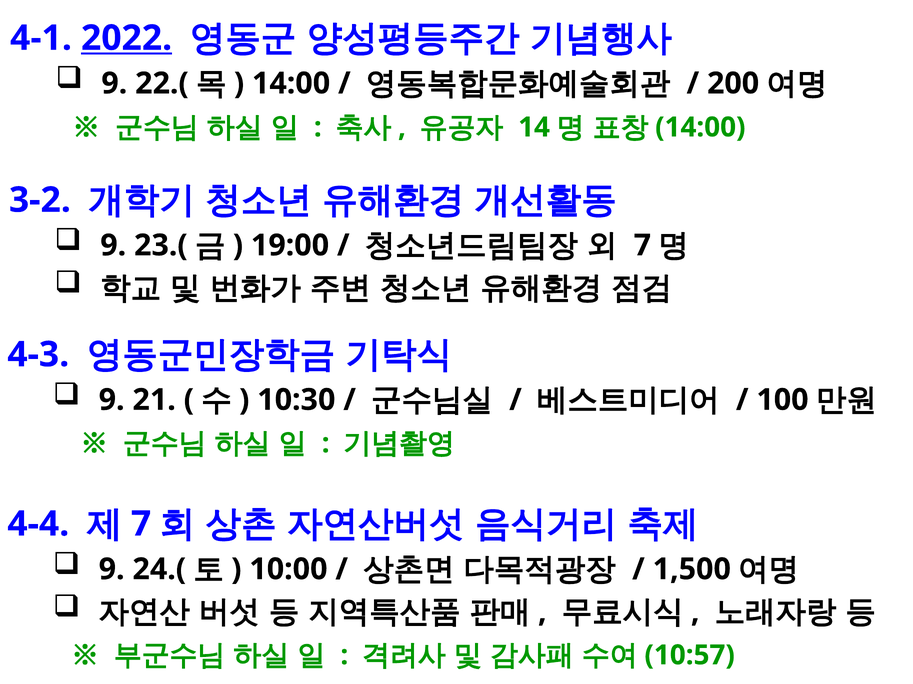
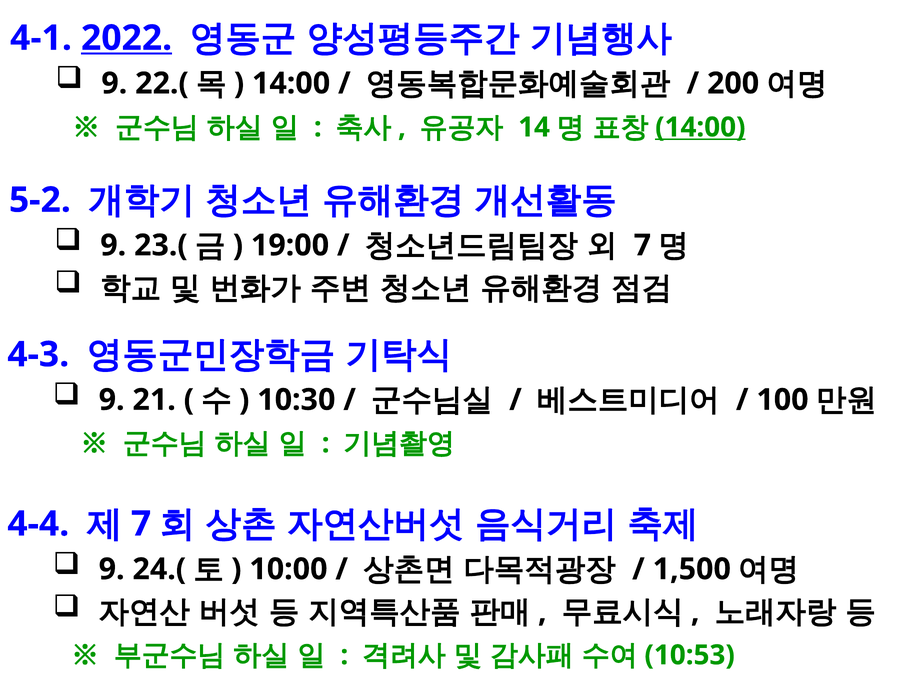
14:00 underline: none -> present (700, 127)
3-2: 3-2 -> 5-2 (40, 200)
10:57: 10:57 -> 10:53 (690, 656)
